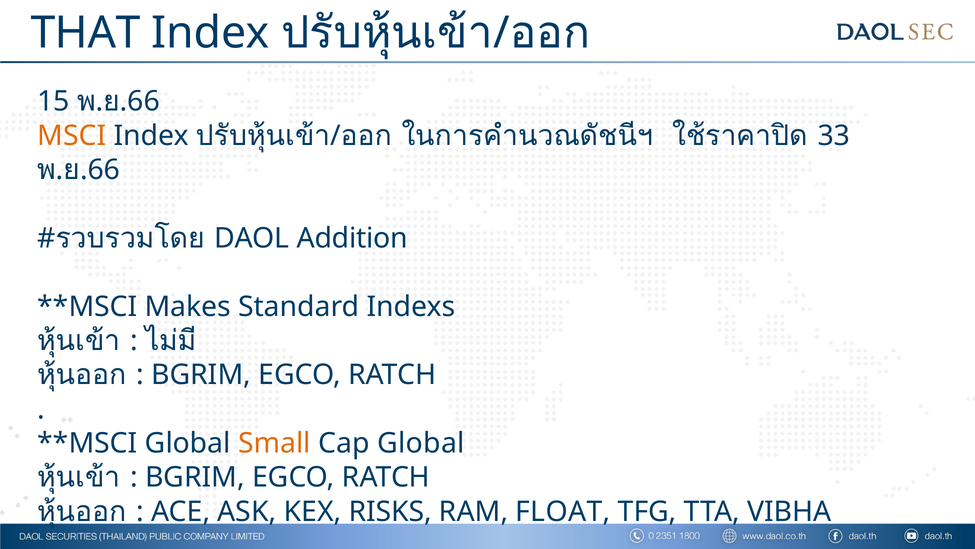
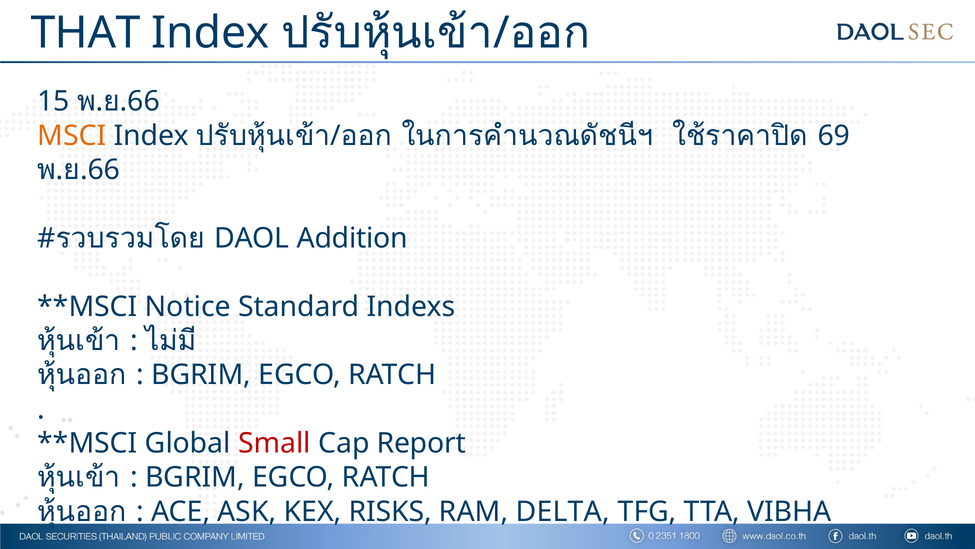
33: 33 -> 69 (834, 136)
Makes: Makes -> Notice (188, 306)
Small colour: orange -> red (274, 443)
Cap Global: Global -> Report (421, 443)
FLOAT: FLOAT -> DELTA (563, 511)
